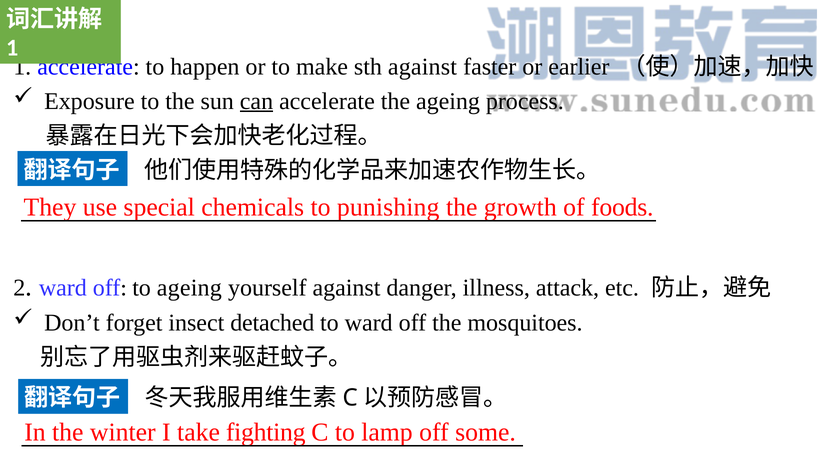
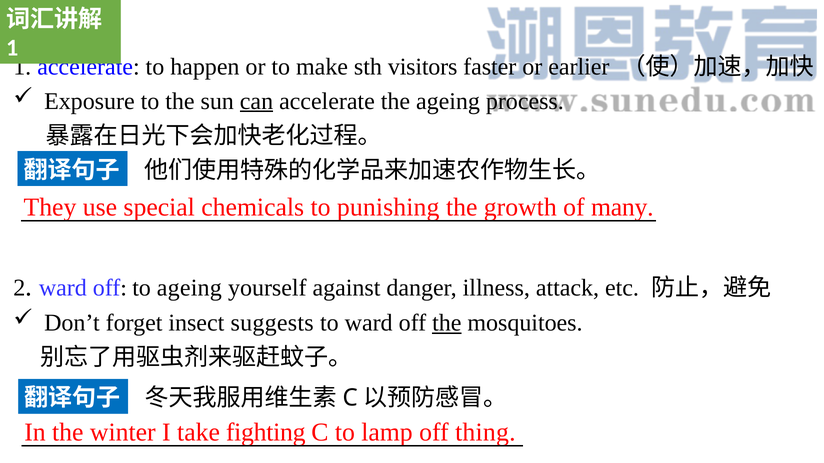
sth against: against -> visitors (423, 67)
foods: foods -> many (622, 207)
detached: detached -> suggests (272, 323)
the underline: none -> present (447, 323)
some: some -> thing (485, 433)
